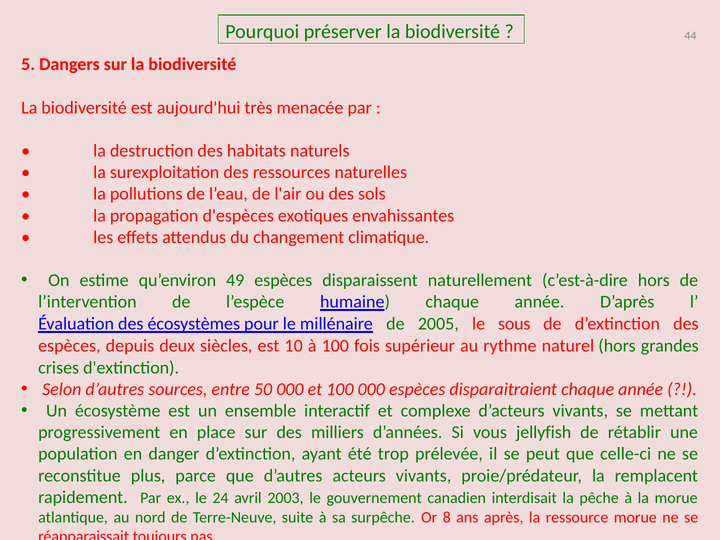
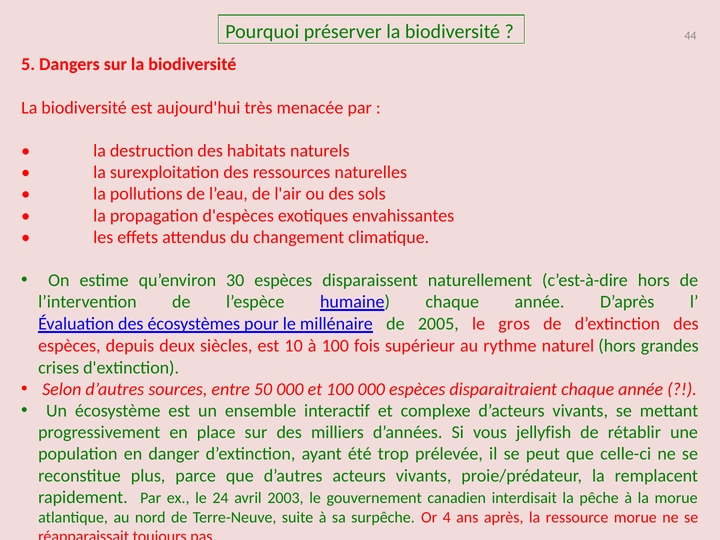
49: 49 -> 30 (235, 280)
sous: sous -> gros (514, 324)
8: 8 -> 4 (447, 517)
